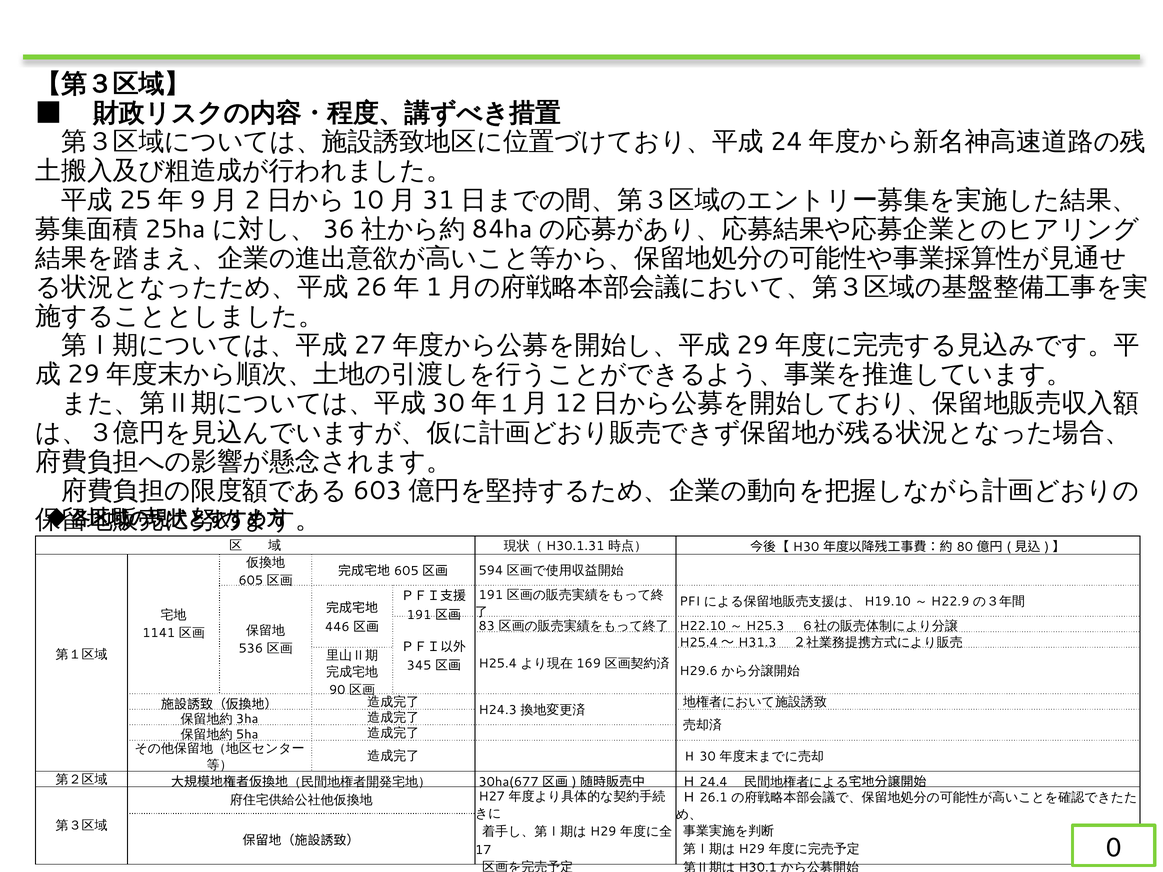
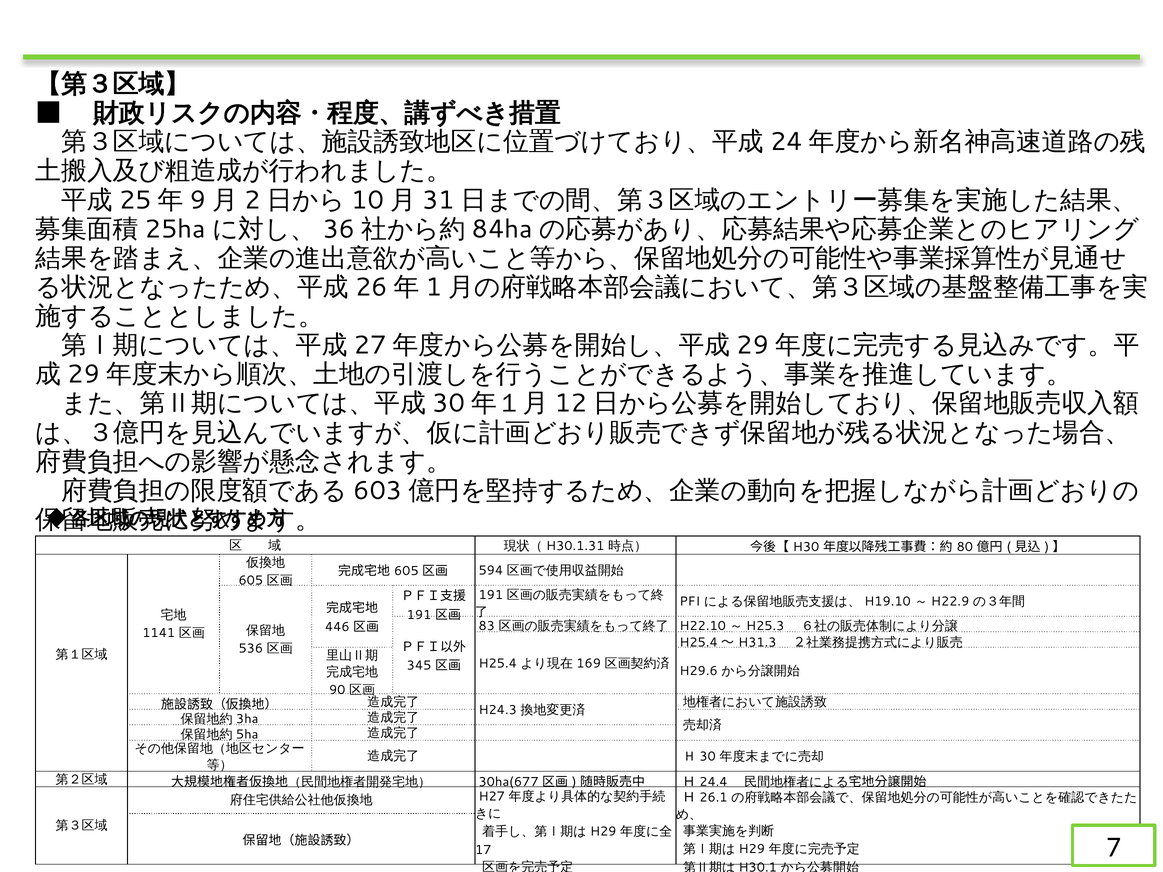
0: 0 -> 7 (1114, 848)
